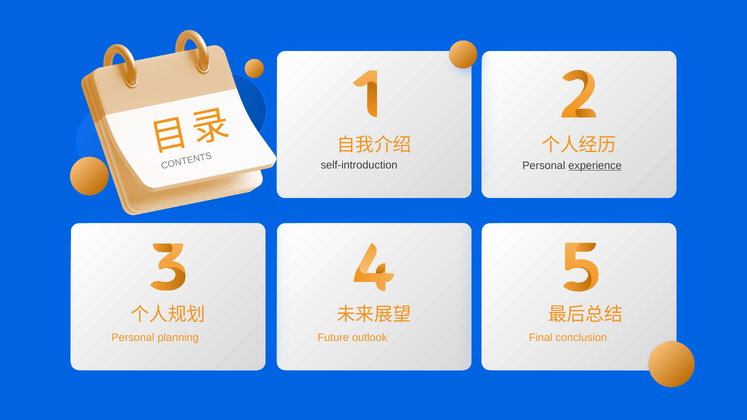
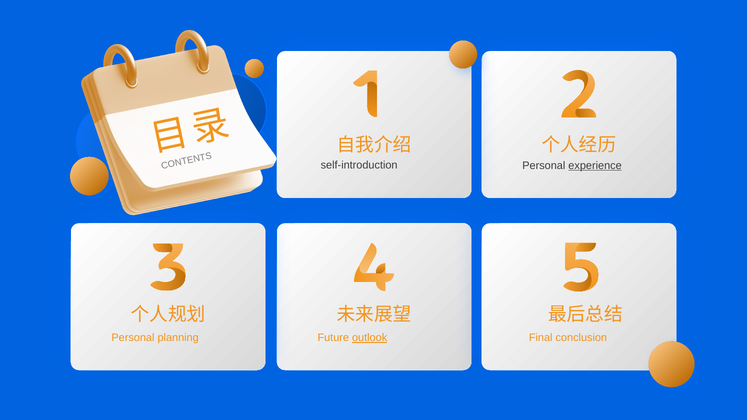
outlook underline: none -> present (370, 338)
